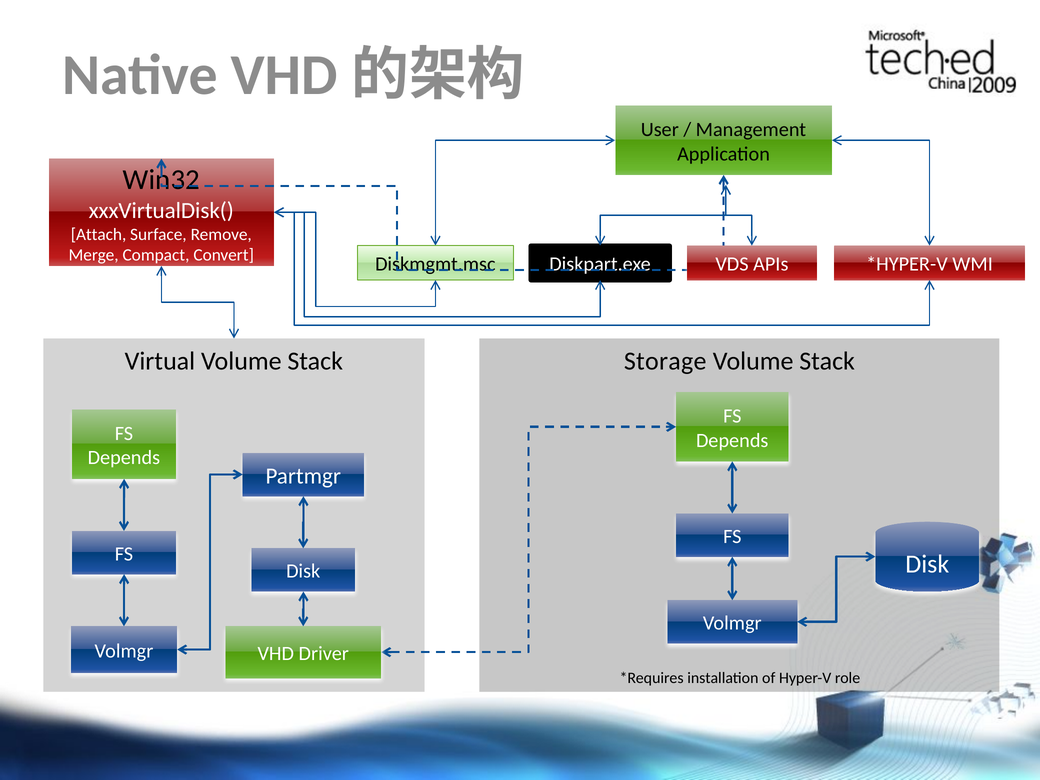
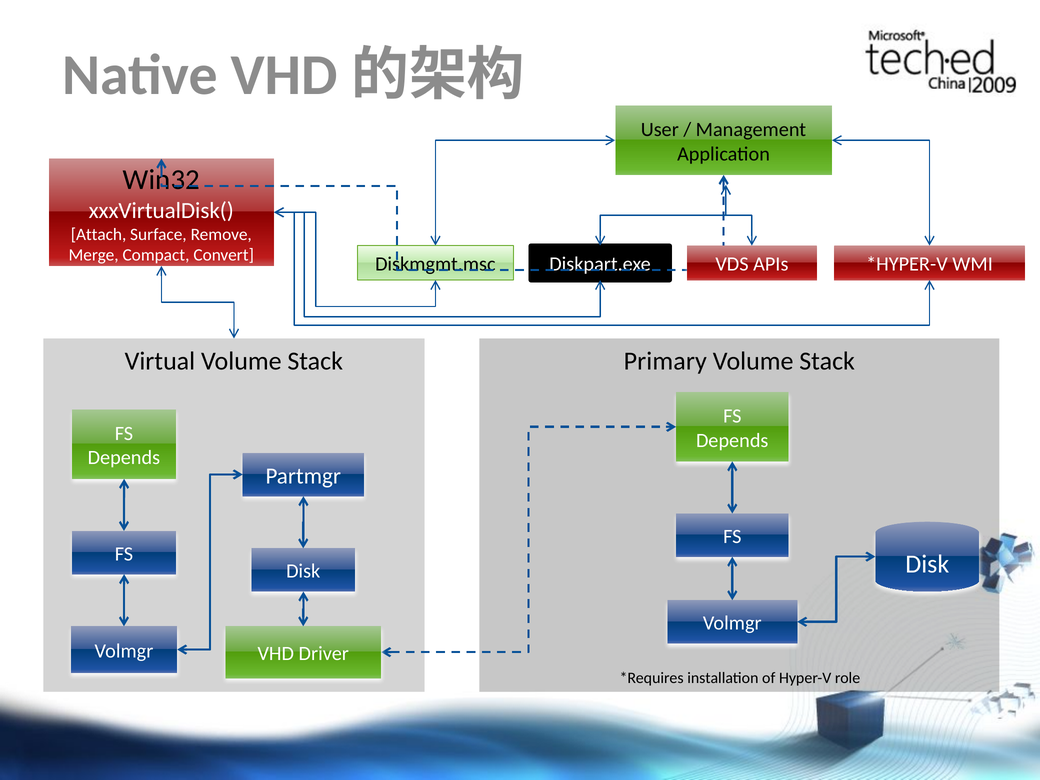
Storage: Storage -> Primary (665, 361)
